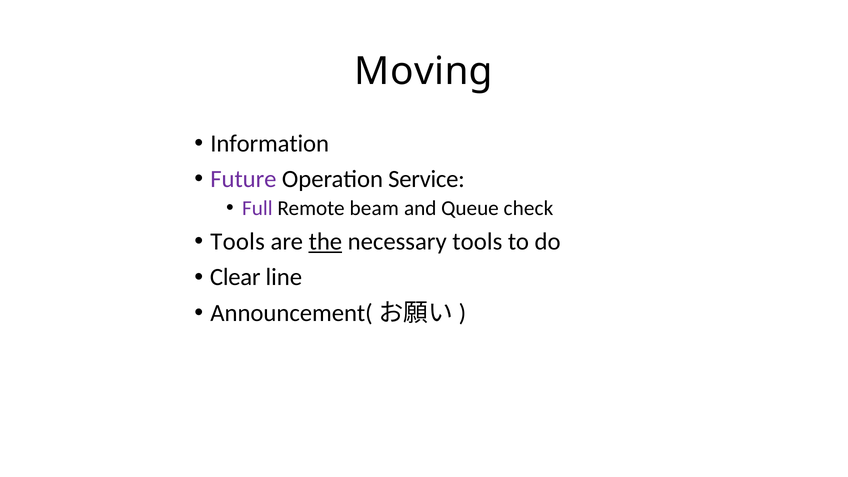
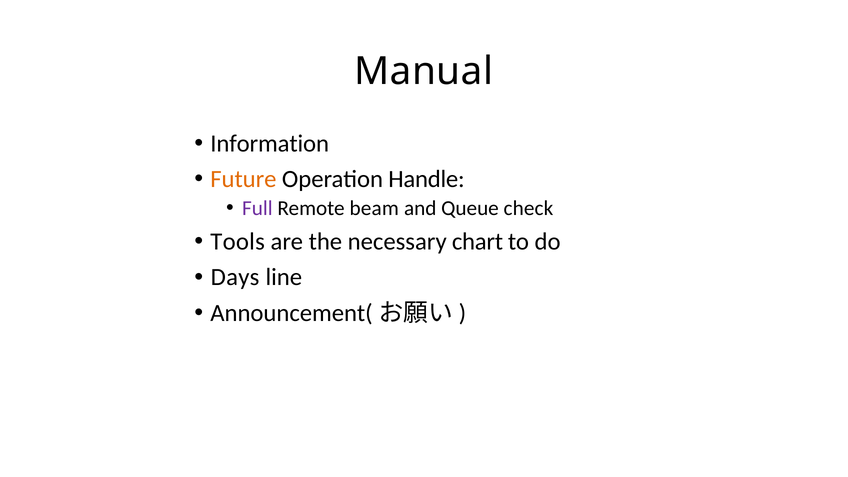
Moving: Moving -> Manual (424, 71)
Future colour: purple -> orange (243, 179)
Service: Service -> Handle (426, 179)
the underline: present -> none (325, 242)
necessary tools: tools -> chart (477, 242)
Clear: Clear -> Days (235, 277)
